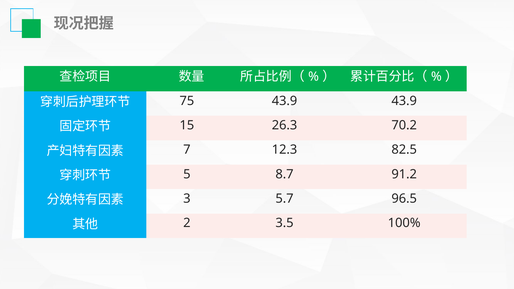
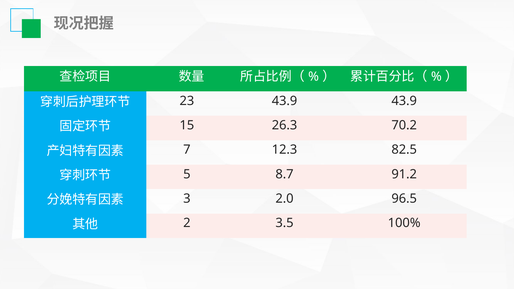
75: 75 -> 23 (187, 101)
5.7: 5.7 -> 2.0 (285, 199)
